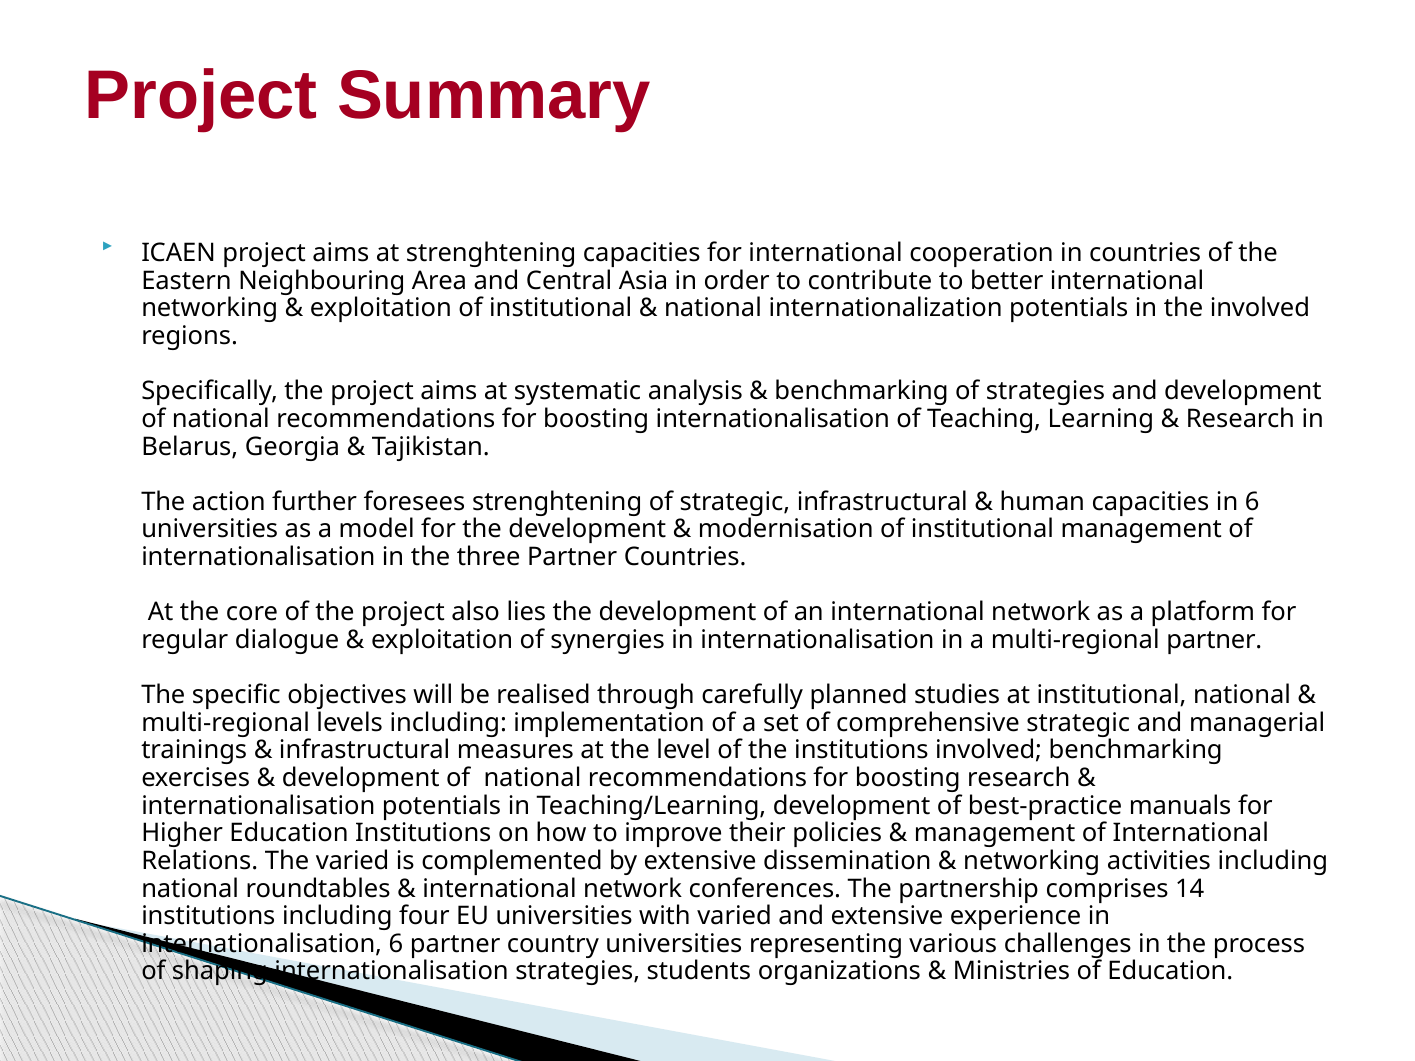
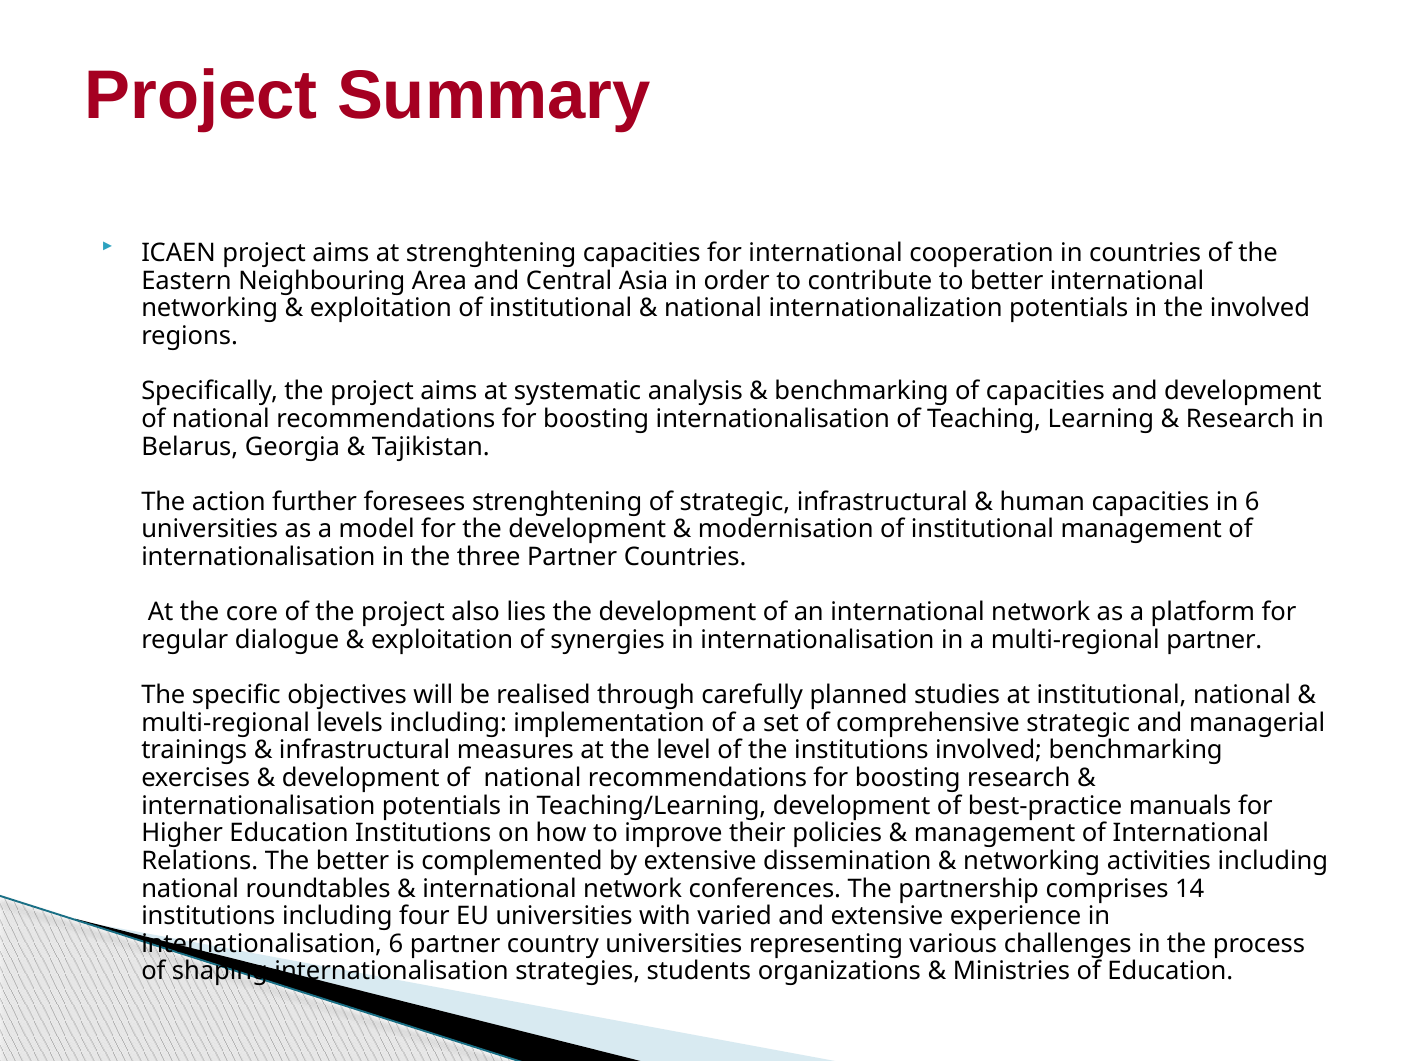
of strategies: strategies -> capacities (1045, 391)
The varied: varied -> better (353, 861)
